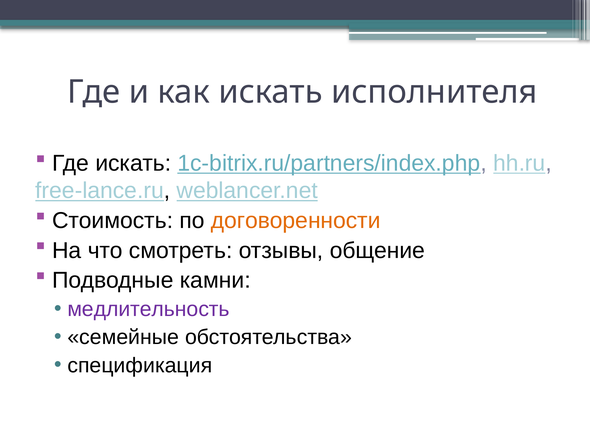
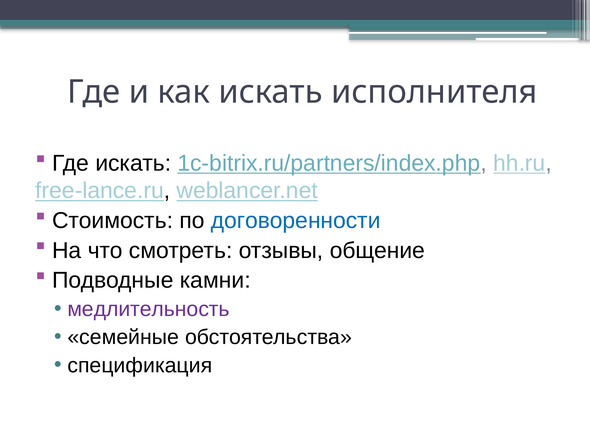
договоренности colour: orange -> blue (296, 221)
